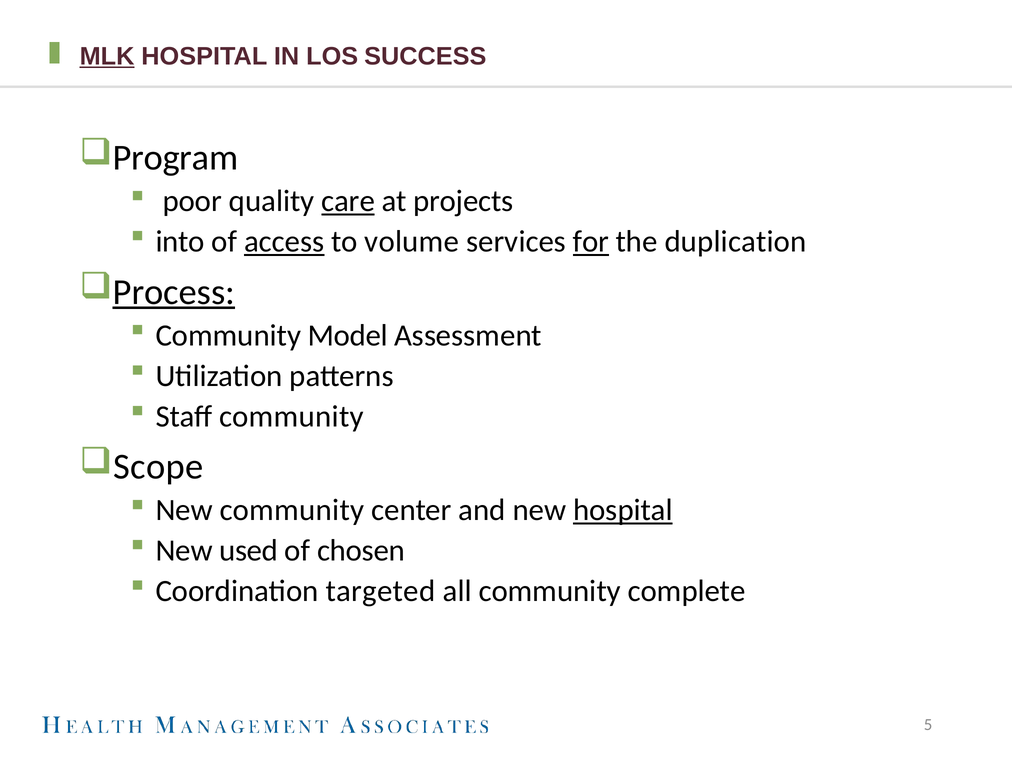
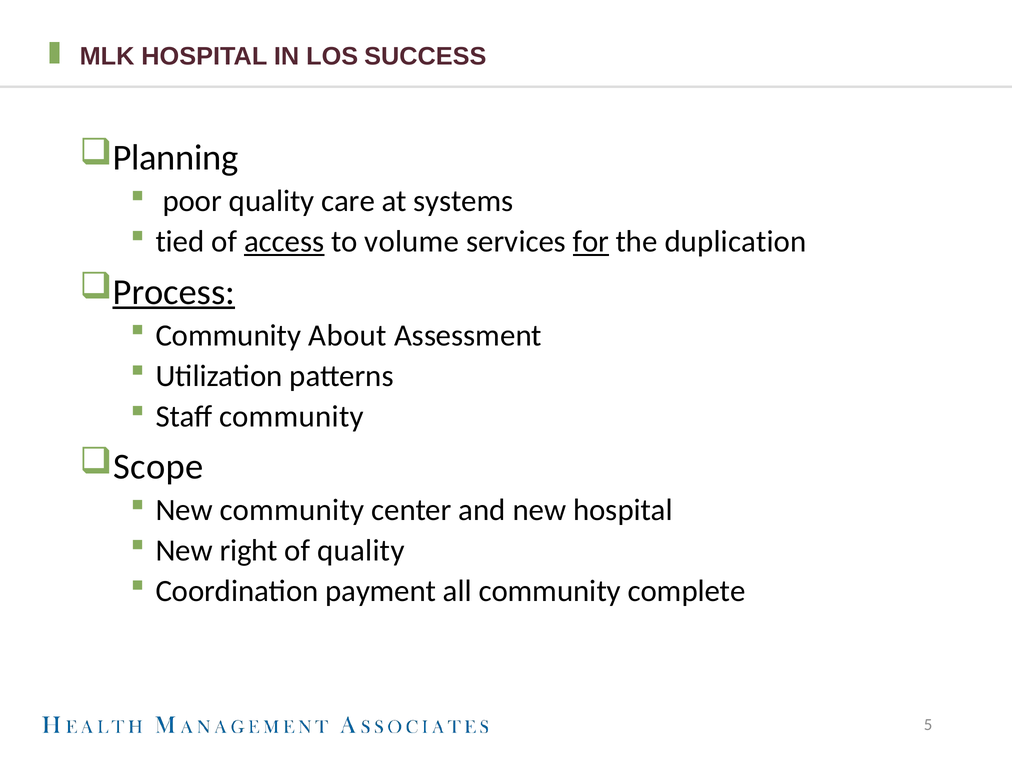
MLK underline: present -> none (107, 56)
Program: Program -> Planning (175, 158)
care underline: present -> none (348, 201)
projects: projects -> systems (463, 201)
into: into -> tied (180, 242)
Model: Model -> About (348, 336)
hospital underline: present -> none (623, 510)
used: used -> right (249, 551)
of chosen: chosen -> quality (361, 551)
targeted: targeted -> payment (381, 591)
